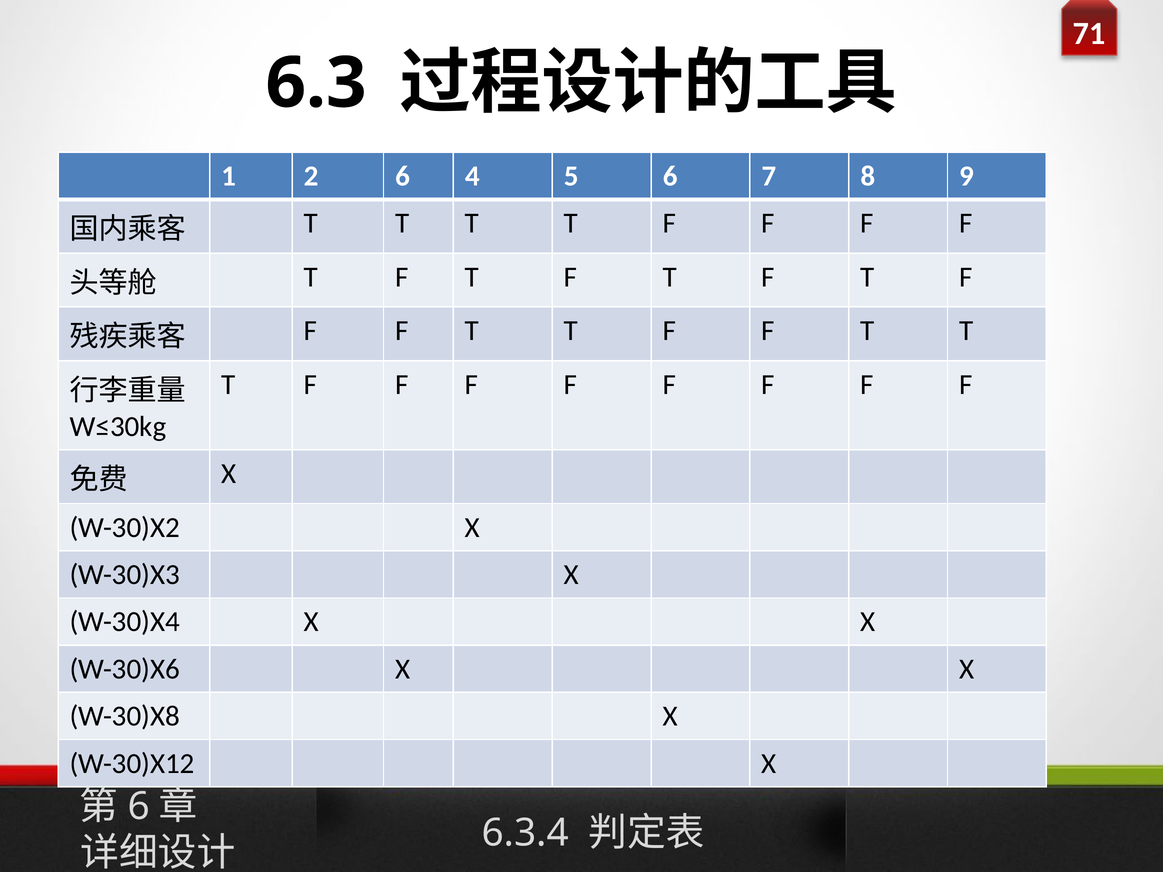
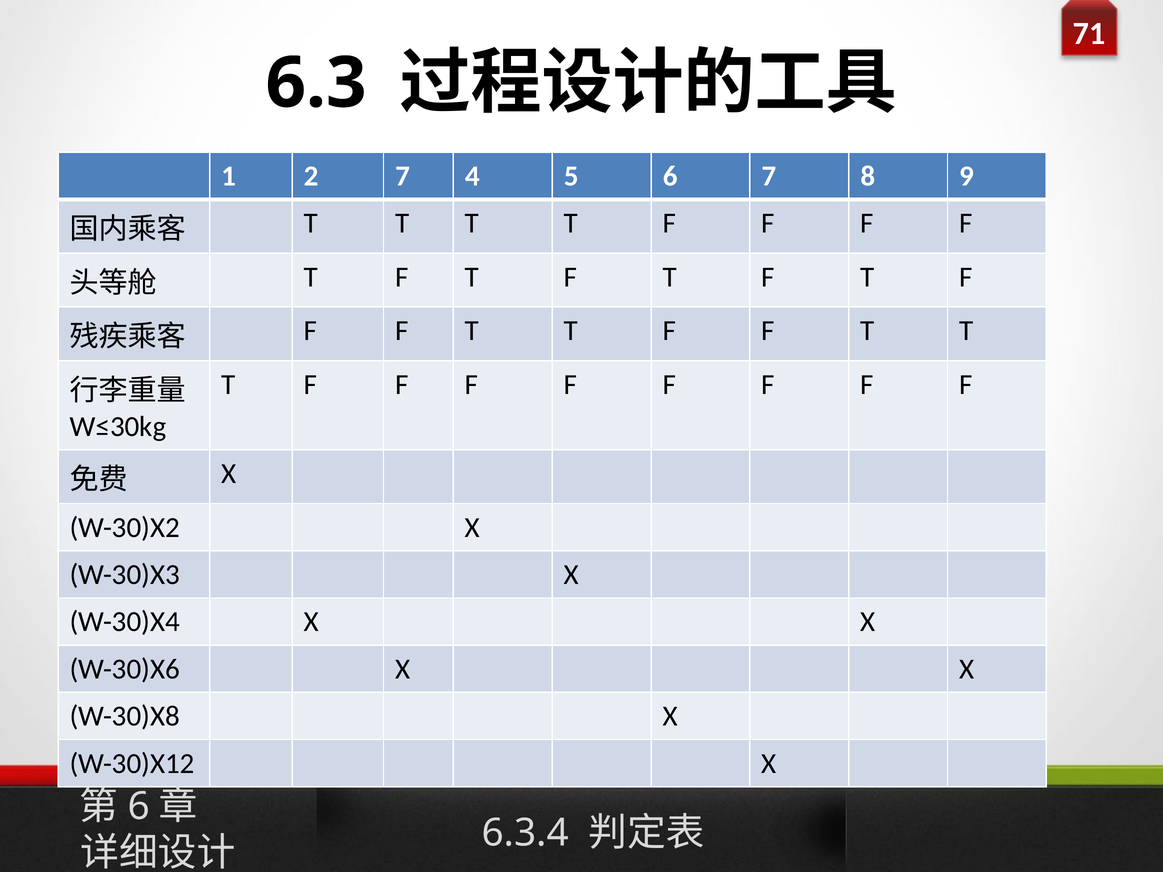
2 6: 6 -> 7 (403, 176)
